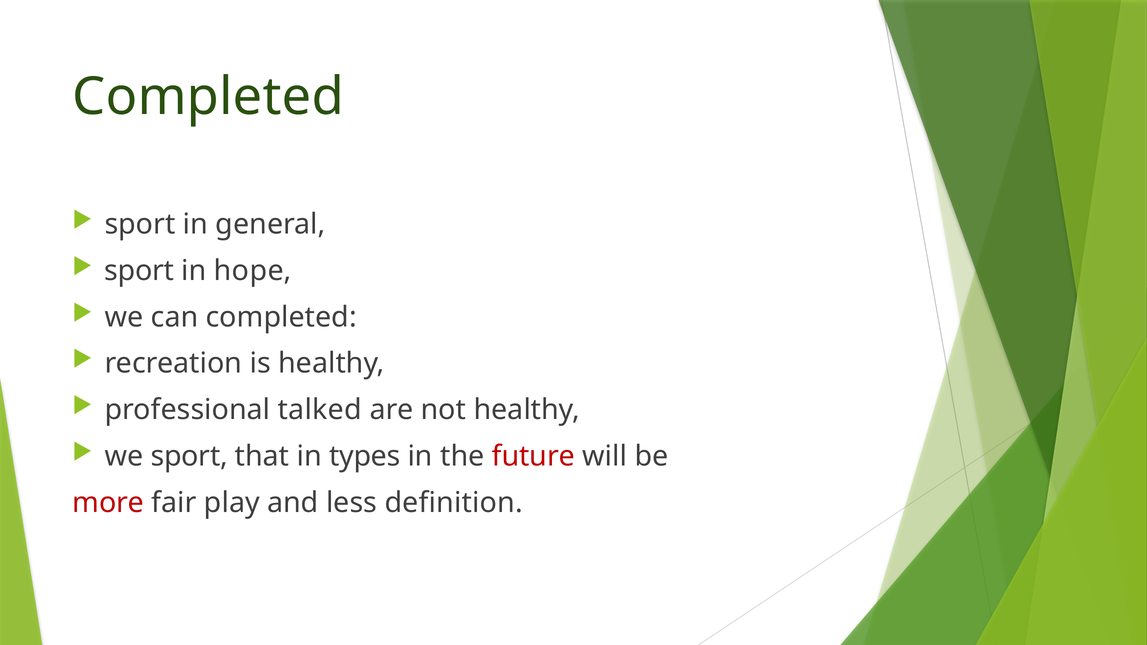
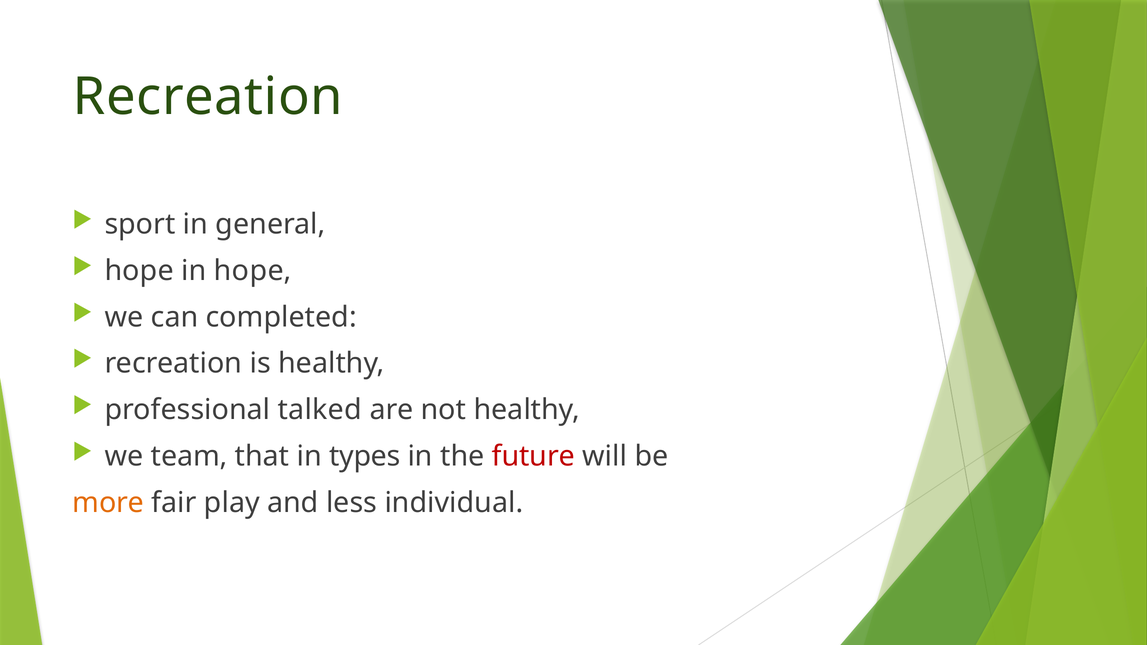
Completed: Completed -> Recreation (208, 97)
sport: sport -> hope (139, 271)
we sport: sport -> team (189, 456)
more colour: red -> orange (108, 503)
definition: definition -> individual (454, 503)
